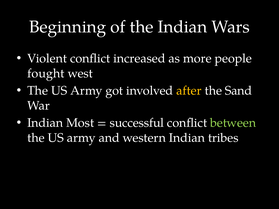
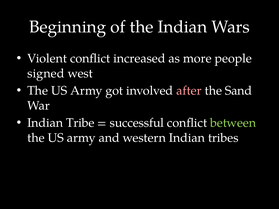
fought: fought -> signed (46, 73)
after colour: yellow -> pink (189, 91)
Most: Most -> Tribe (80, 123)
